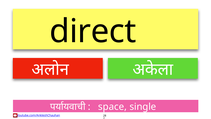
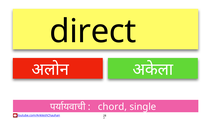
space: space -> chord (112, 106)
